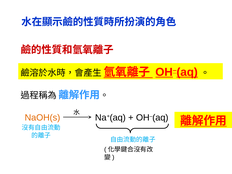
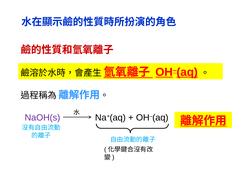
NaOH(s colour: orange -> purple (42, 118)
